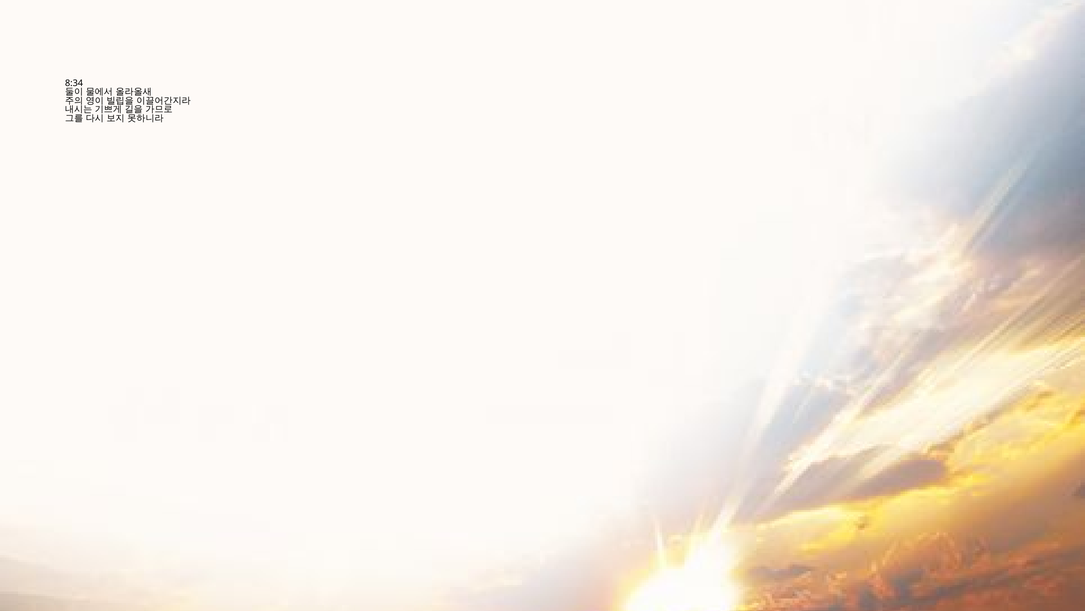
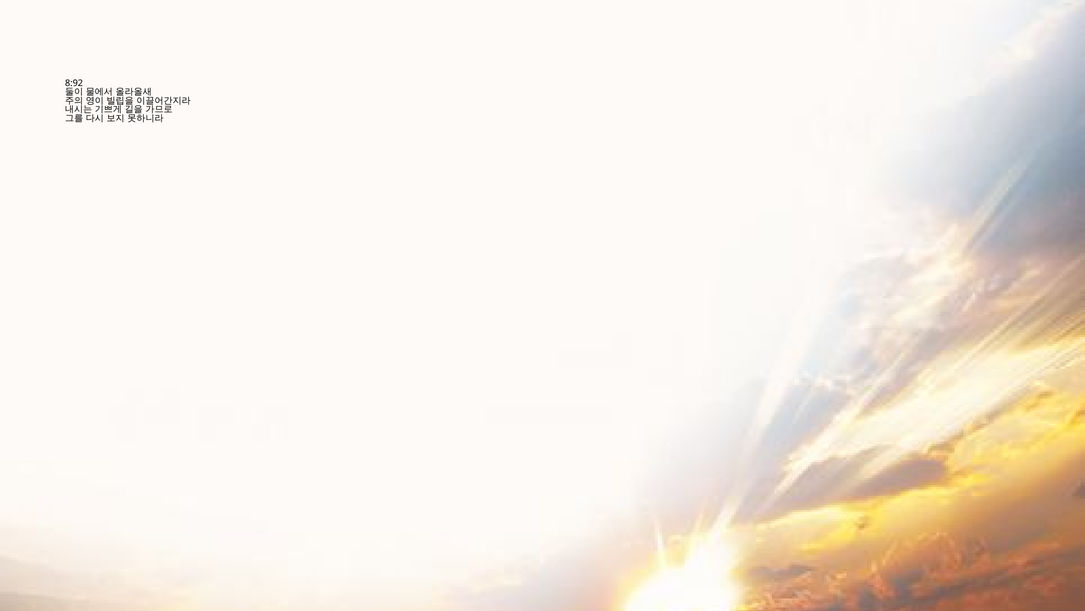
8:34: 8:34 -> 8:92 (74, 83)
